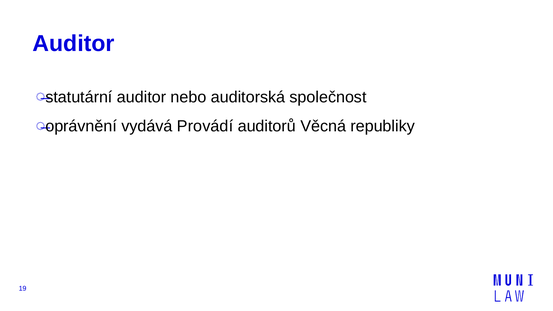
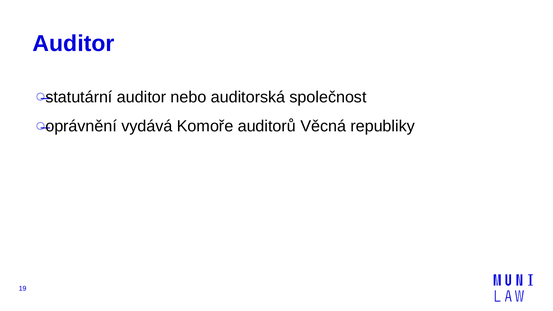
Provádí: Provádí -> Komoře (205, 126)
